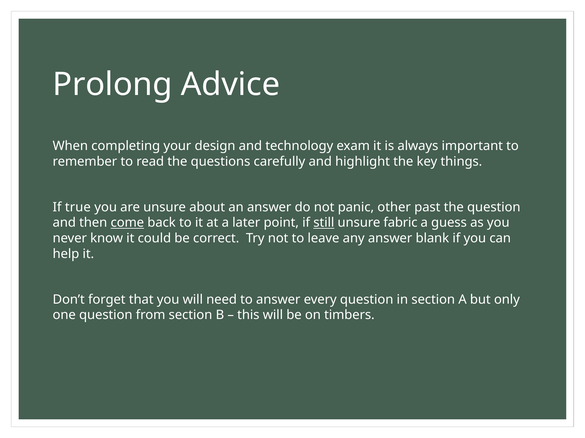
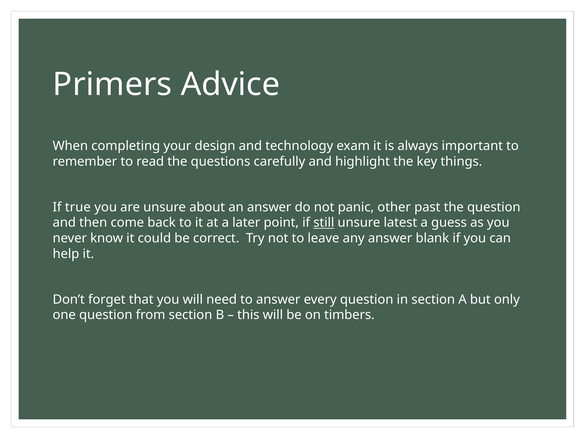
Prolong: Prolong -> Primers (112, 85)
come underline: present -> none (127, 223)
fabric: fabric -> latest (400, 223)
